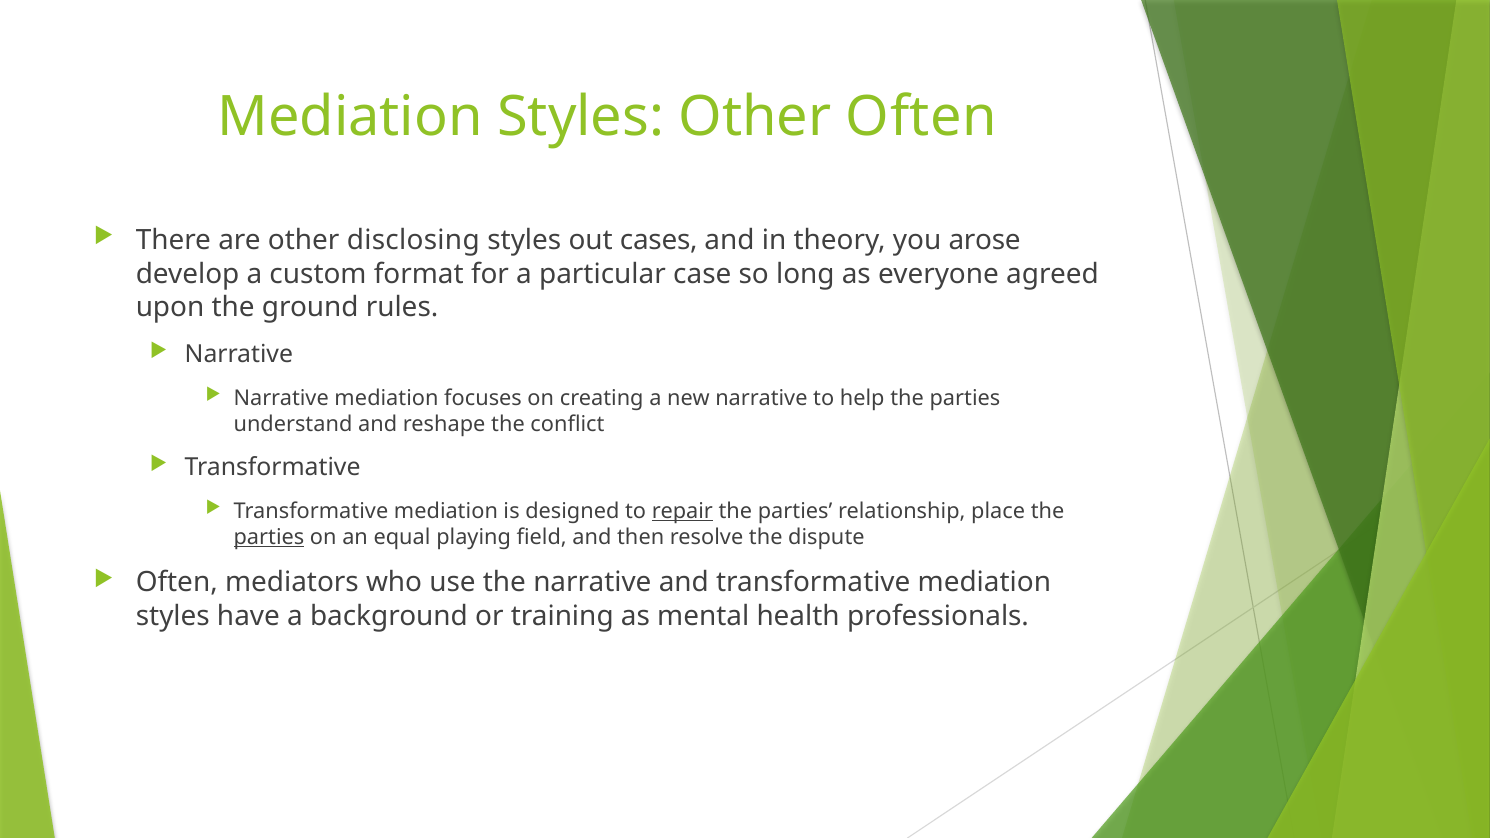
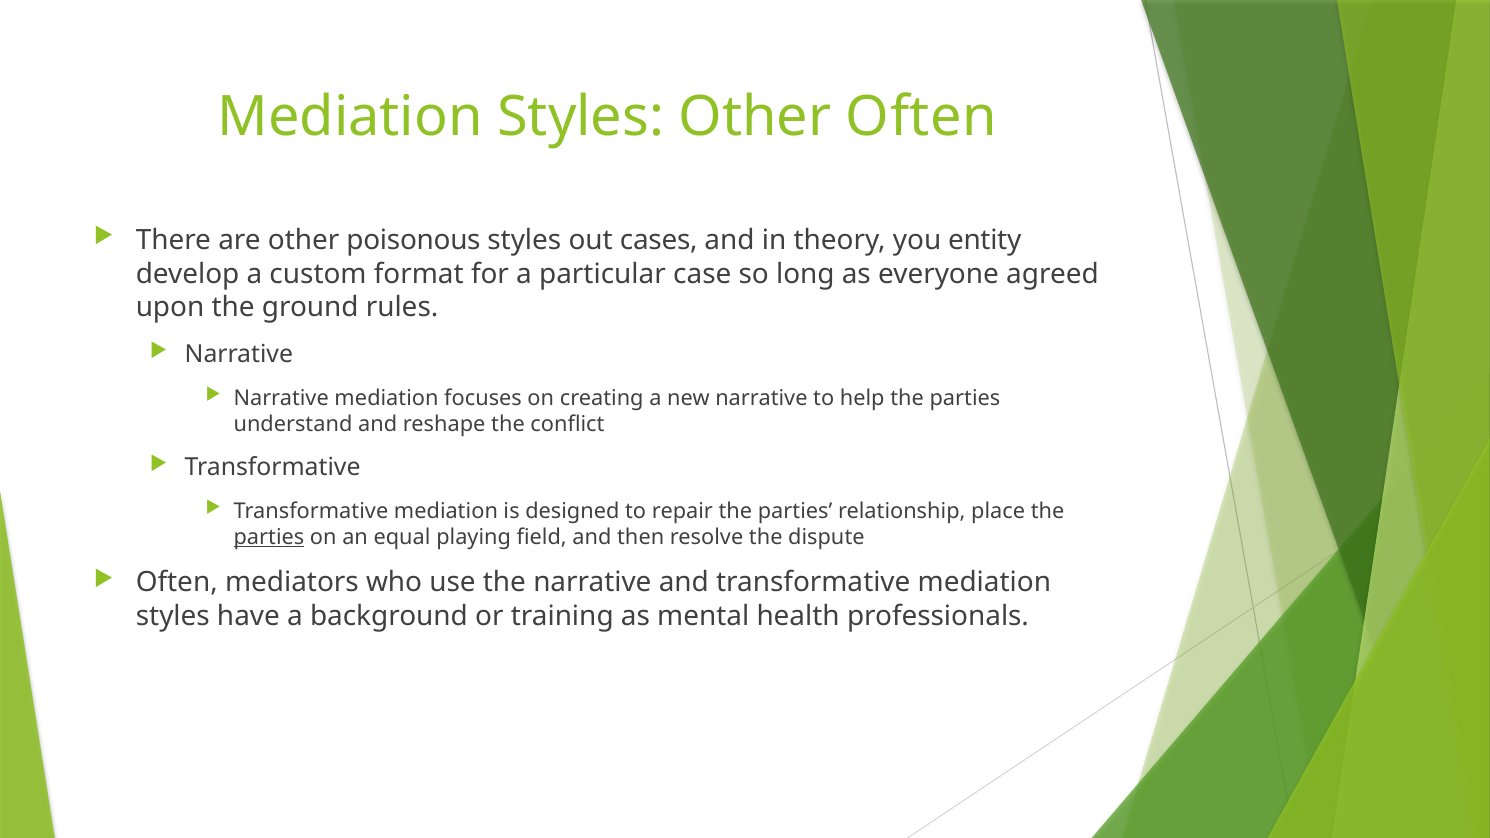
disclosing: disclosing -> poisonous (414, 241)
arose: arose -> entity (985, 241)
repair underline: present -> none (682, 511)
